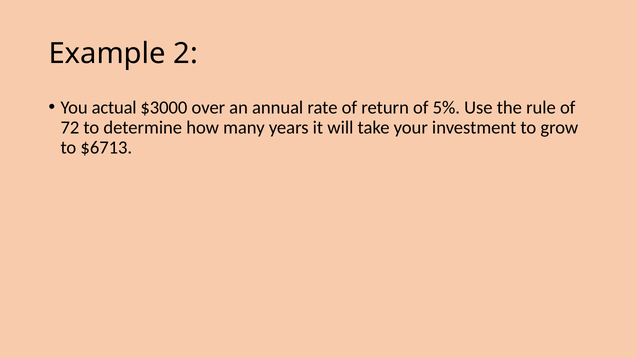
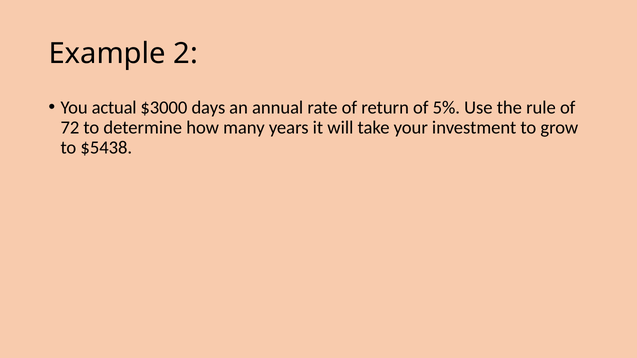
over: over -> days (208, 108)
$6713: $6713 -> $5438 (106, 148)
